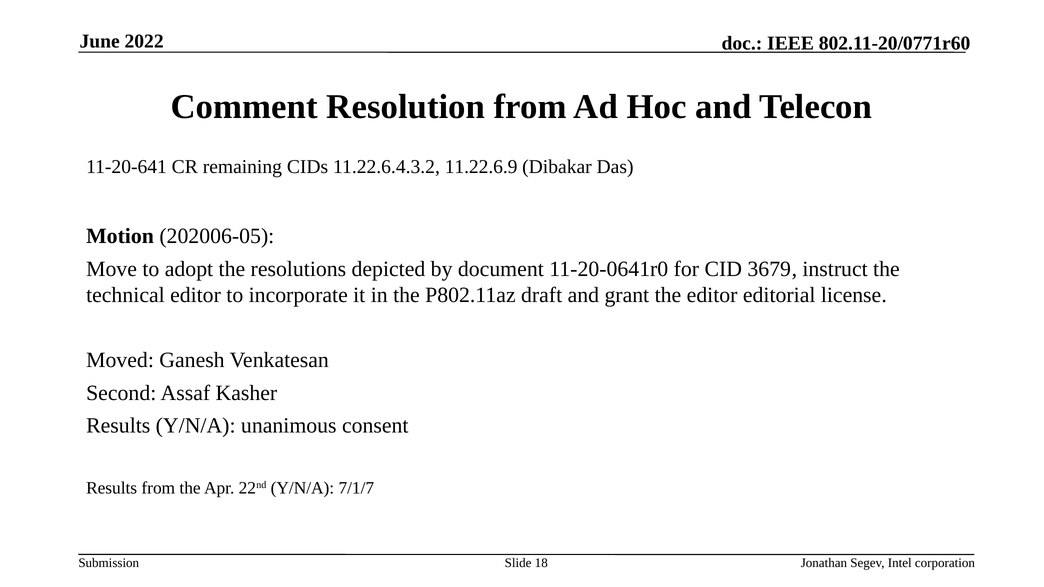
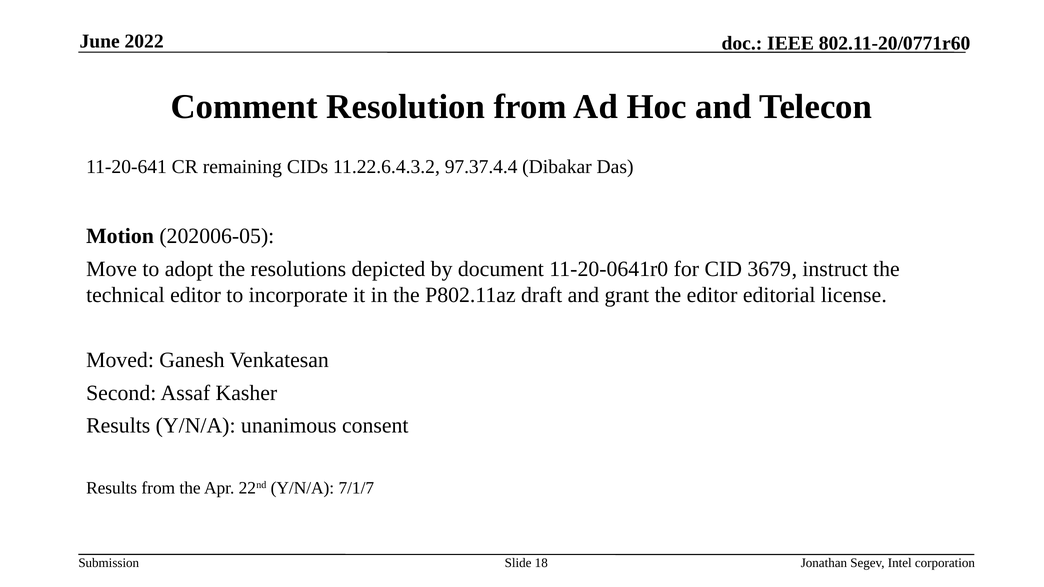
11.22.6.9: 11.22.6.9 -> 97.37.4.4 (481, 167)
